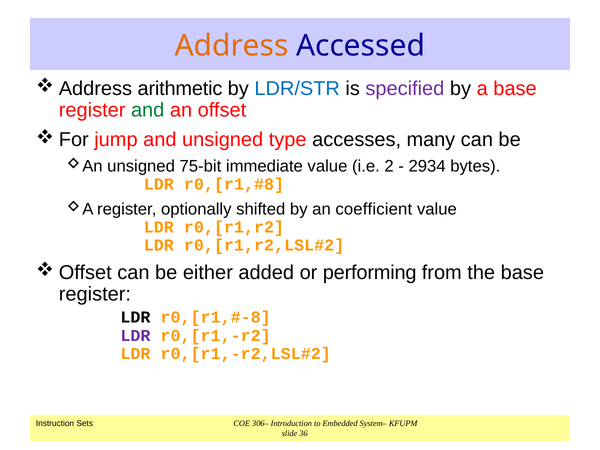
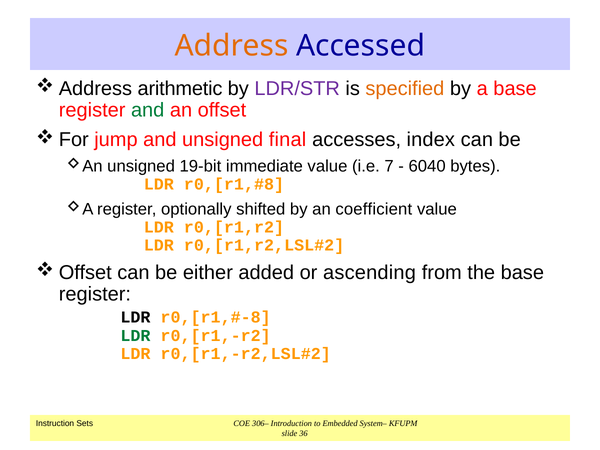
LDR/STR colour: blue -> purple (297, 89)
specified colour: purple -> orange (405, 89)
type: type -> final (288, 140)
many: many -> index (431, 140)
75-bit: 75-bit -> 19-bit (200, 166)
2: 2 -> 7 (389, 166)
2934: 2934 -> 6040 (427, 166)
performing: performing -> ascending (370, 273)
LDR colour: purple -> green (135, 336)
